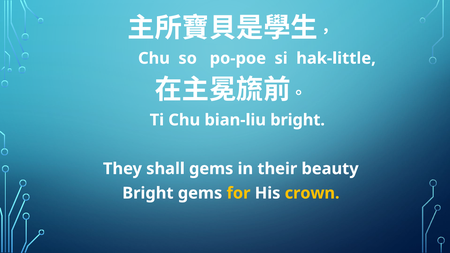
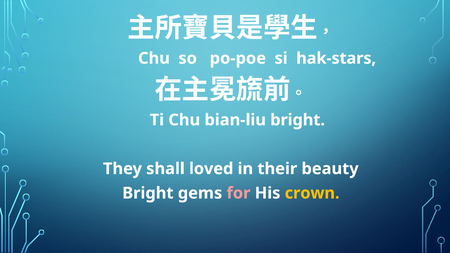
hak-little: hak-little -> hak-stars (336, 58)
shall gems: gems -> loved (211, 169)
for colour: yellow -> pink (238, 193)
